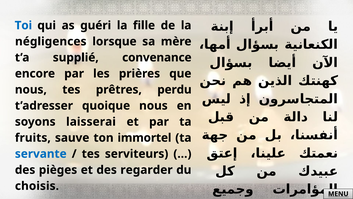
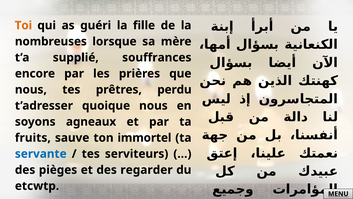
Toi colour: blue -> orange (23, 25)
négligences: négligences -> nombreuses (51, 41)
convenance: convenance -> souffrances (157, 57)
laisserai: laisserai -> agneaux (91, 121)
choisis: choisis -> etcwtp (37, 186)
